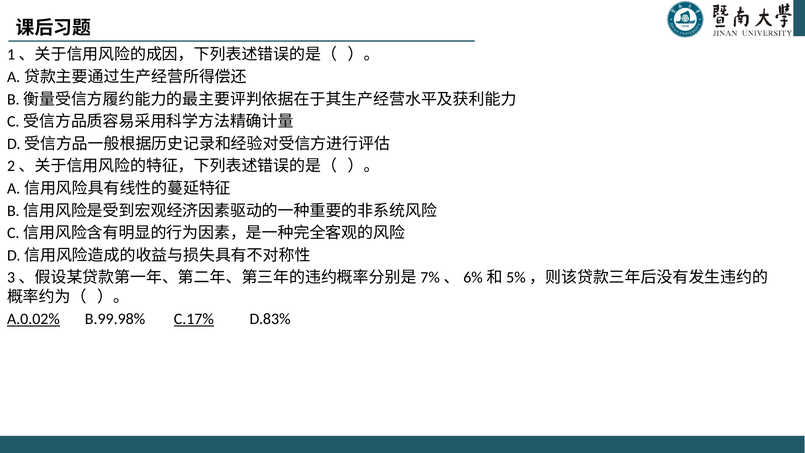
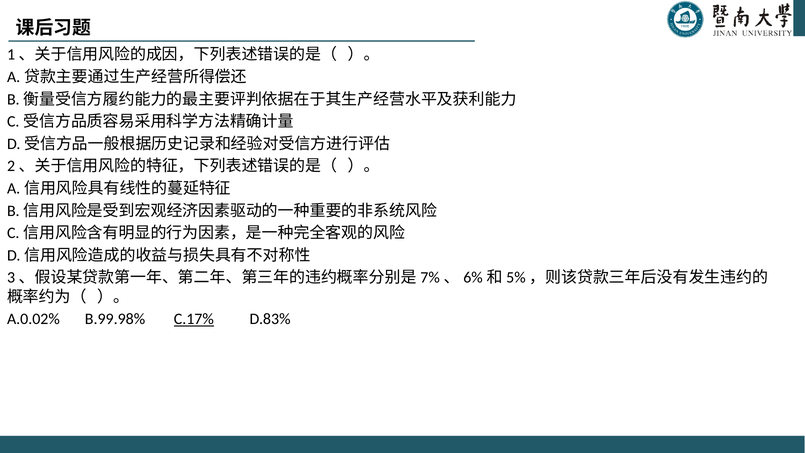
A.0.02% underline: present -> none (33, 319)
